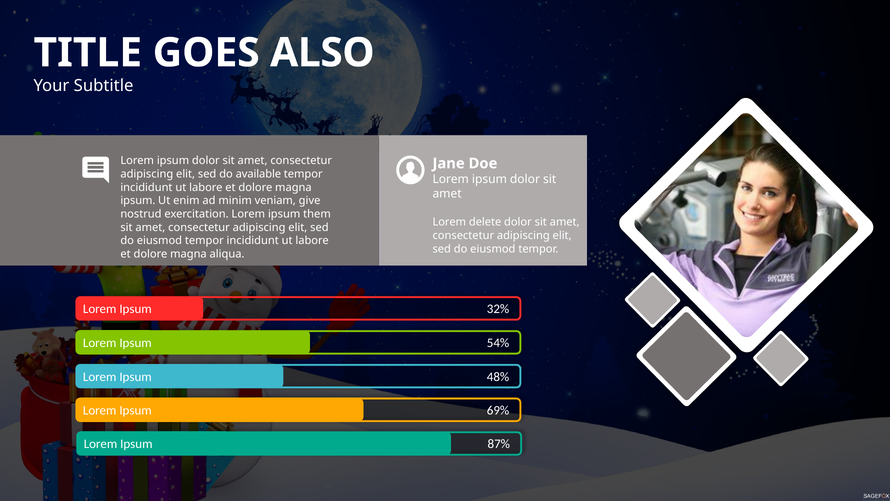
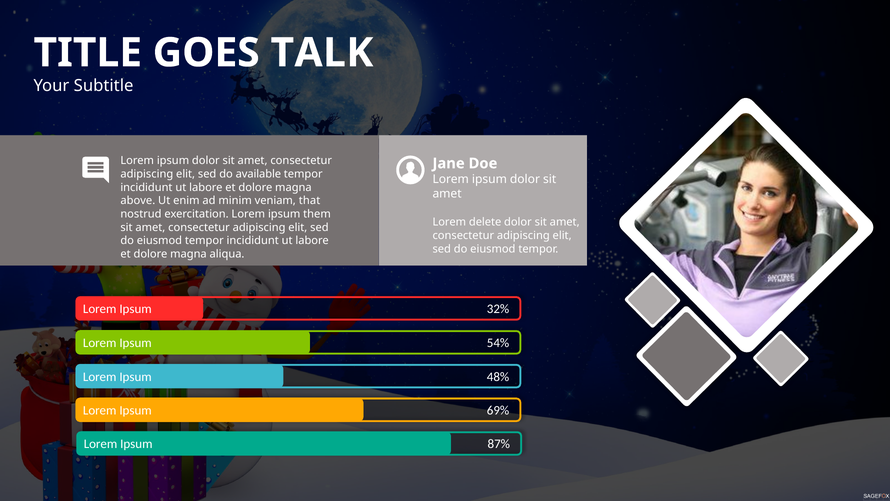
ALSO: ALSO -> TALK (322, 53)
ipsum: ipsum -> above (138, 201)
give: give -> that (310, 201)
